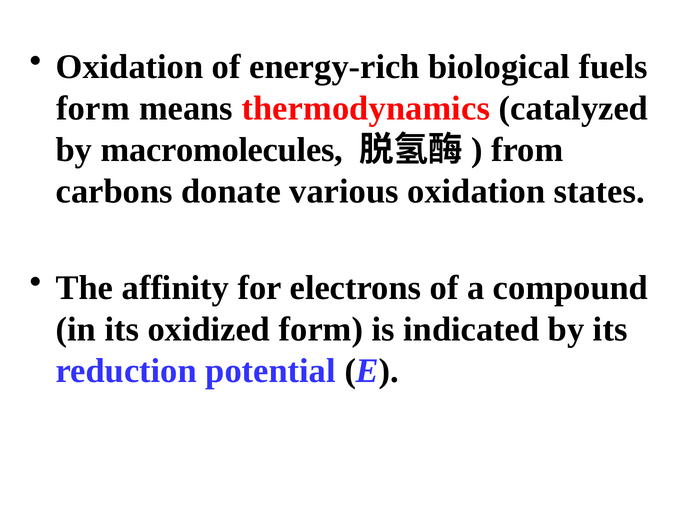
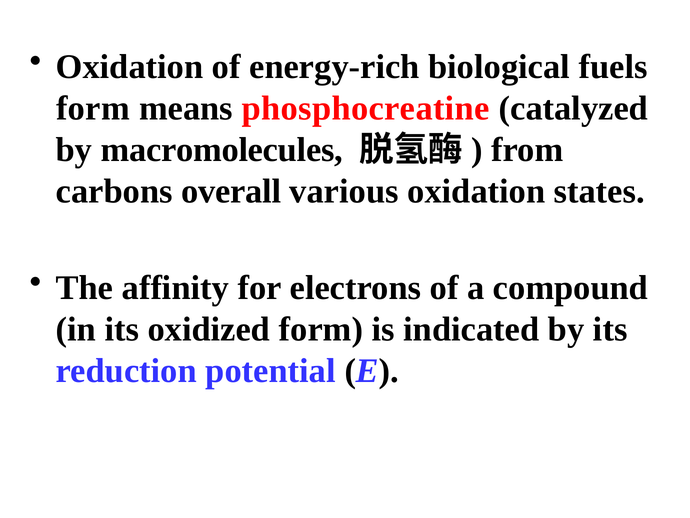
thermodynamics: thermodynamics -> phosphocreatine (366, 108)
donate: donate -> overall (231, 191)
